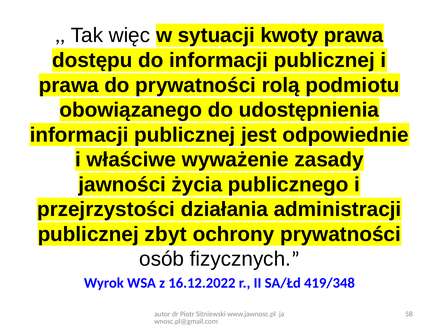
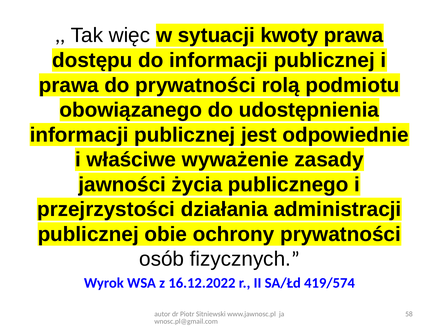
zbyt: zbyt -> obie (166, 234)
419/348: 419/348 -> 419/574 (329, 283)
